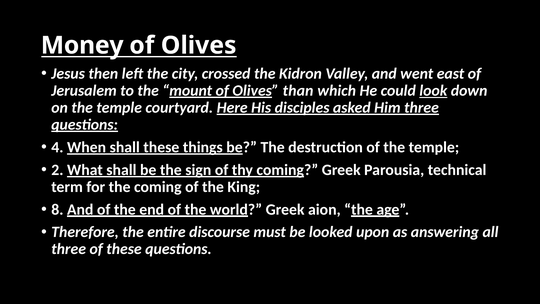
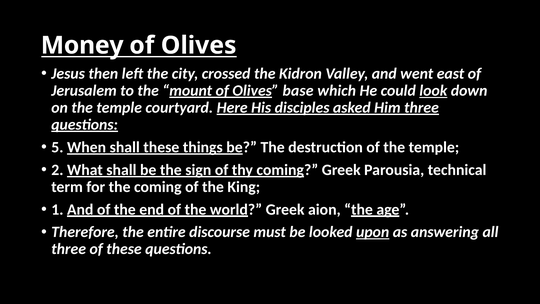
than: than -> base (298, 91)
4: 4 -> 5 (57, 147)
8: 8 -> 1 (57, 209)
upon underline: none -> present (373, 232)
